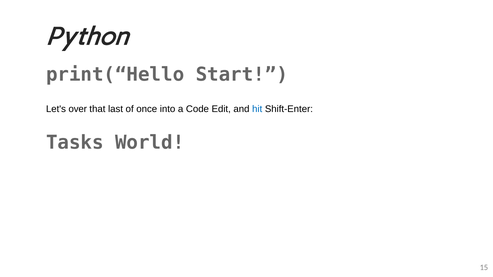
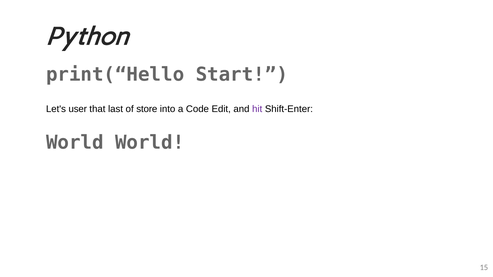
over: over -> user (78, 109)
once: once -> store (147, 109)
hit colour: blue -> purple (257, 109)
Tasks: Tasks -> World (75, 143)
